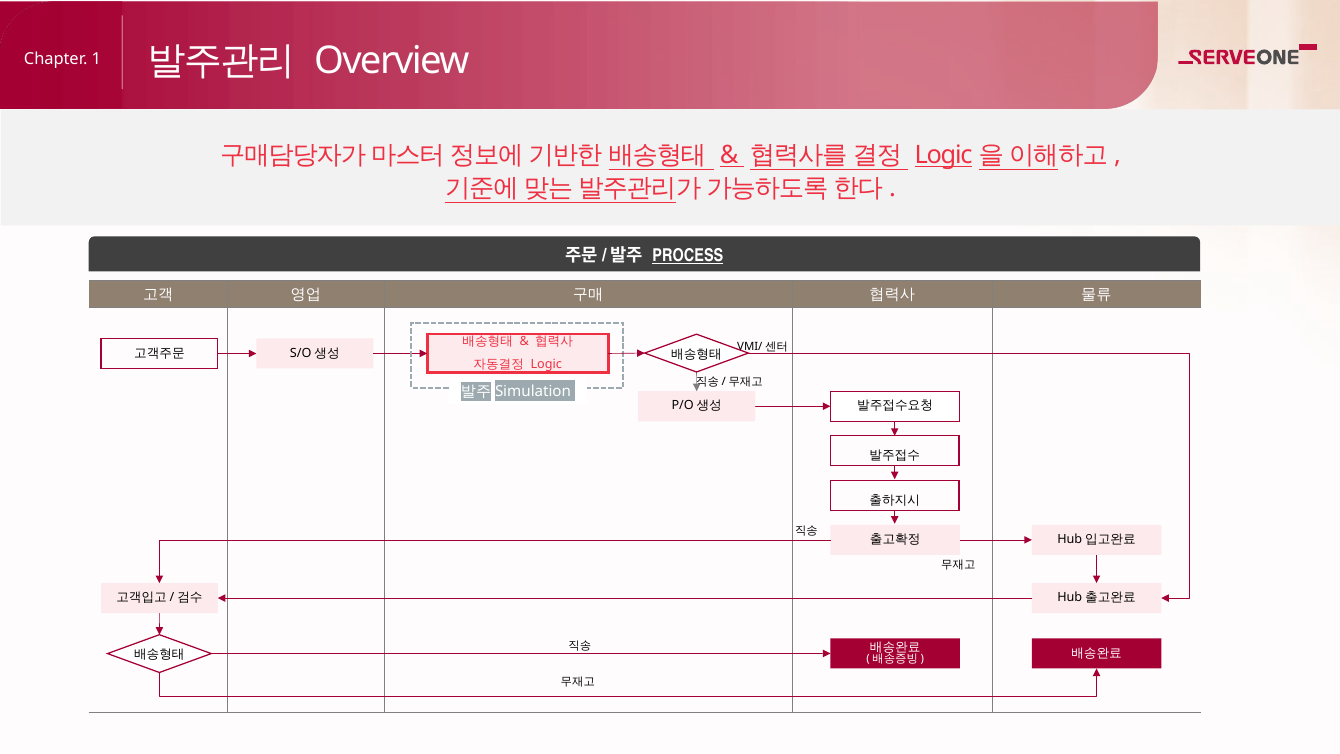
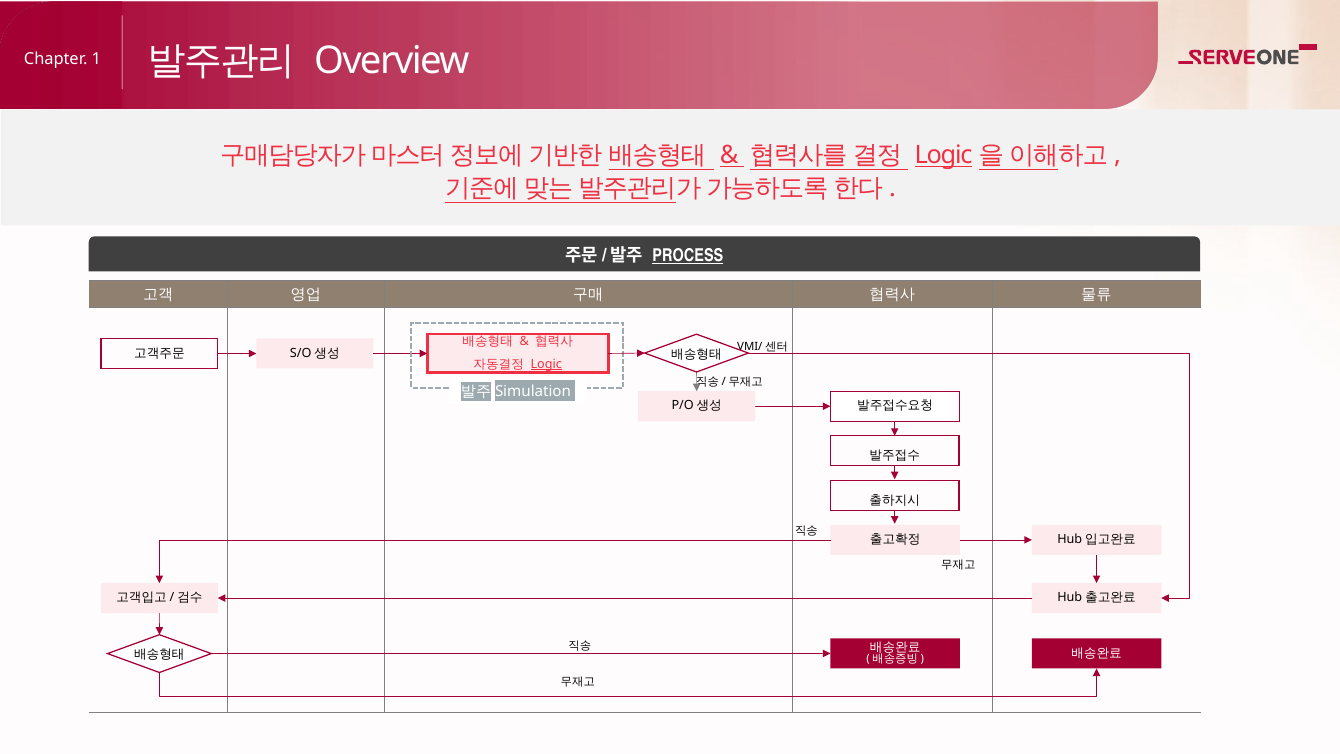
Logic underline: none -> present (546, 364)
